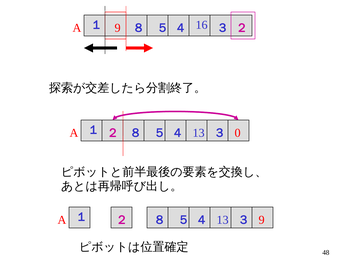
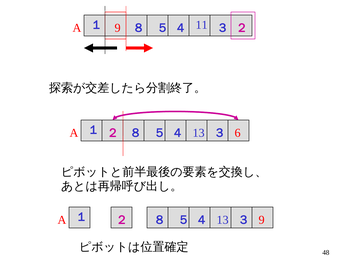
16: 16 -> 11 (202, 25)
0: 0 -> 6 (238, 133)
